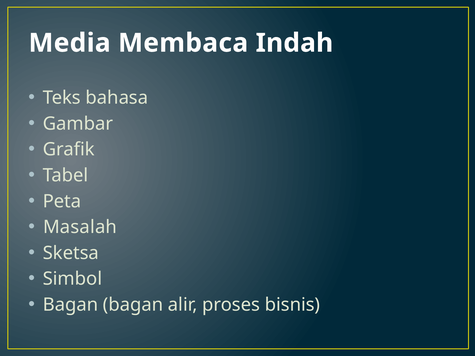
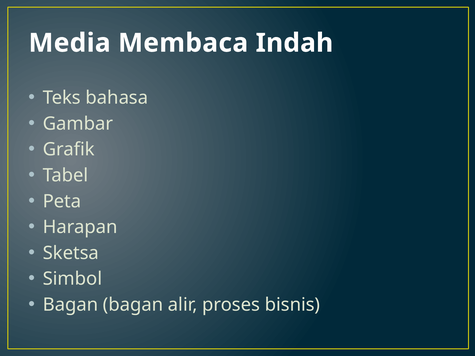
Masalah: Masalah -> Harapan (80, 227)
